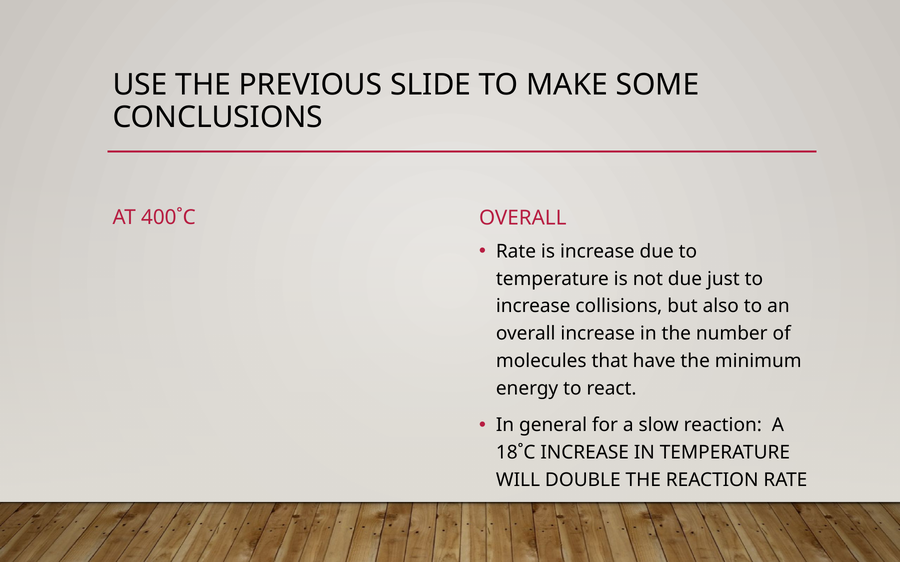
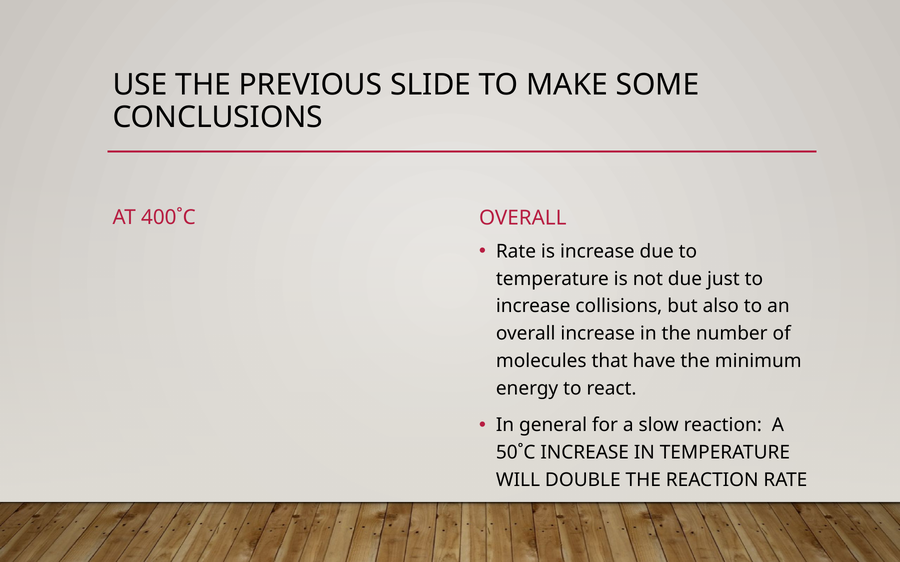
18˚C: 18˚C -> 50˚C (516, 453)
